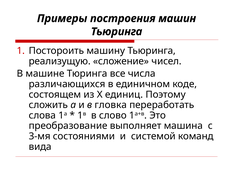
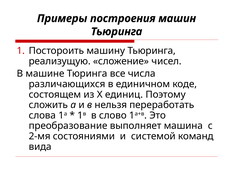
гловка: гловка -> нельзя (111, 105)
3-мя: 3-мя -> 2-мя (40, 137)
